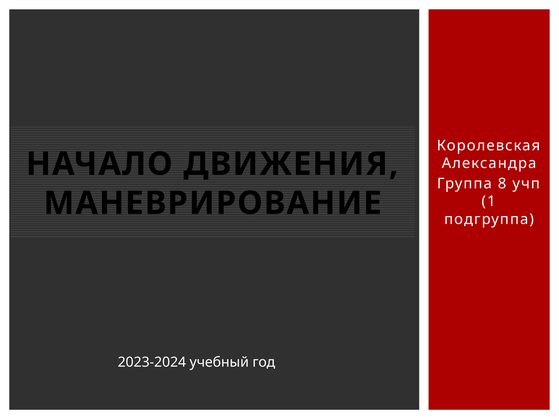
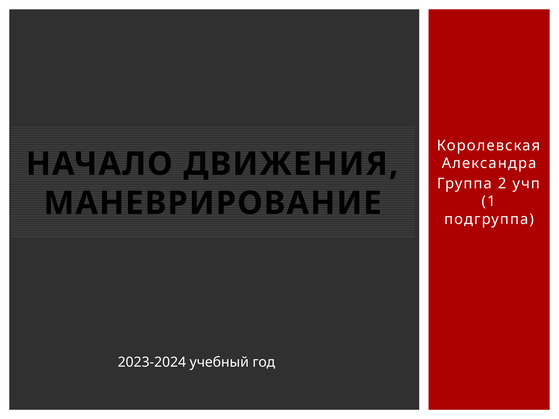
8: 8 -> 2 (502, 184)
